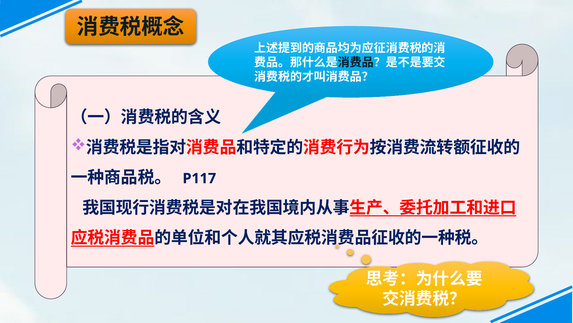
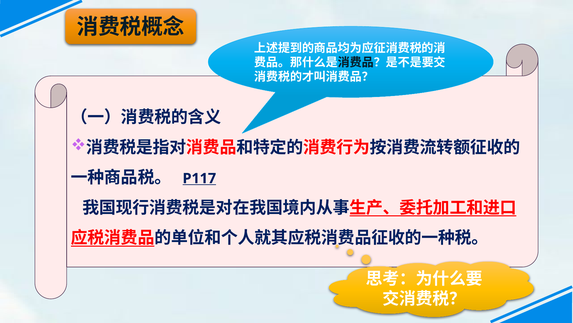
P117 underline: none -> present (199, 178)
